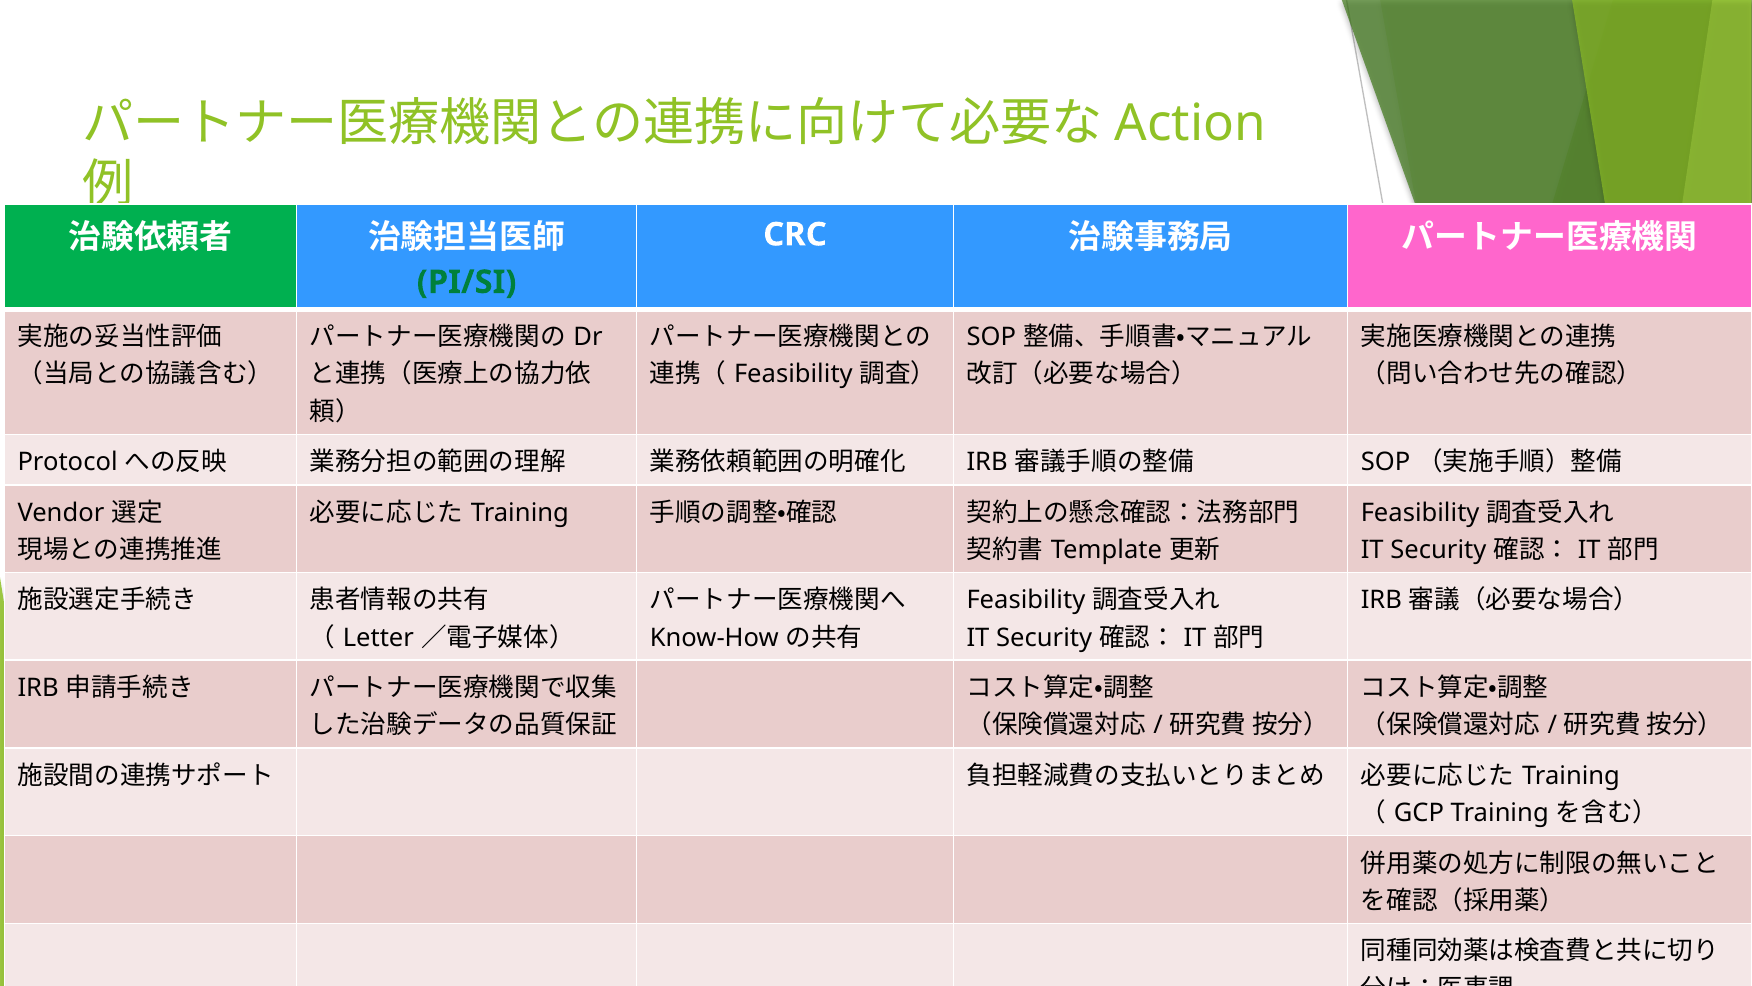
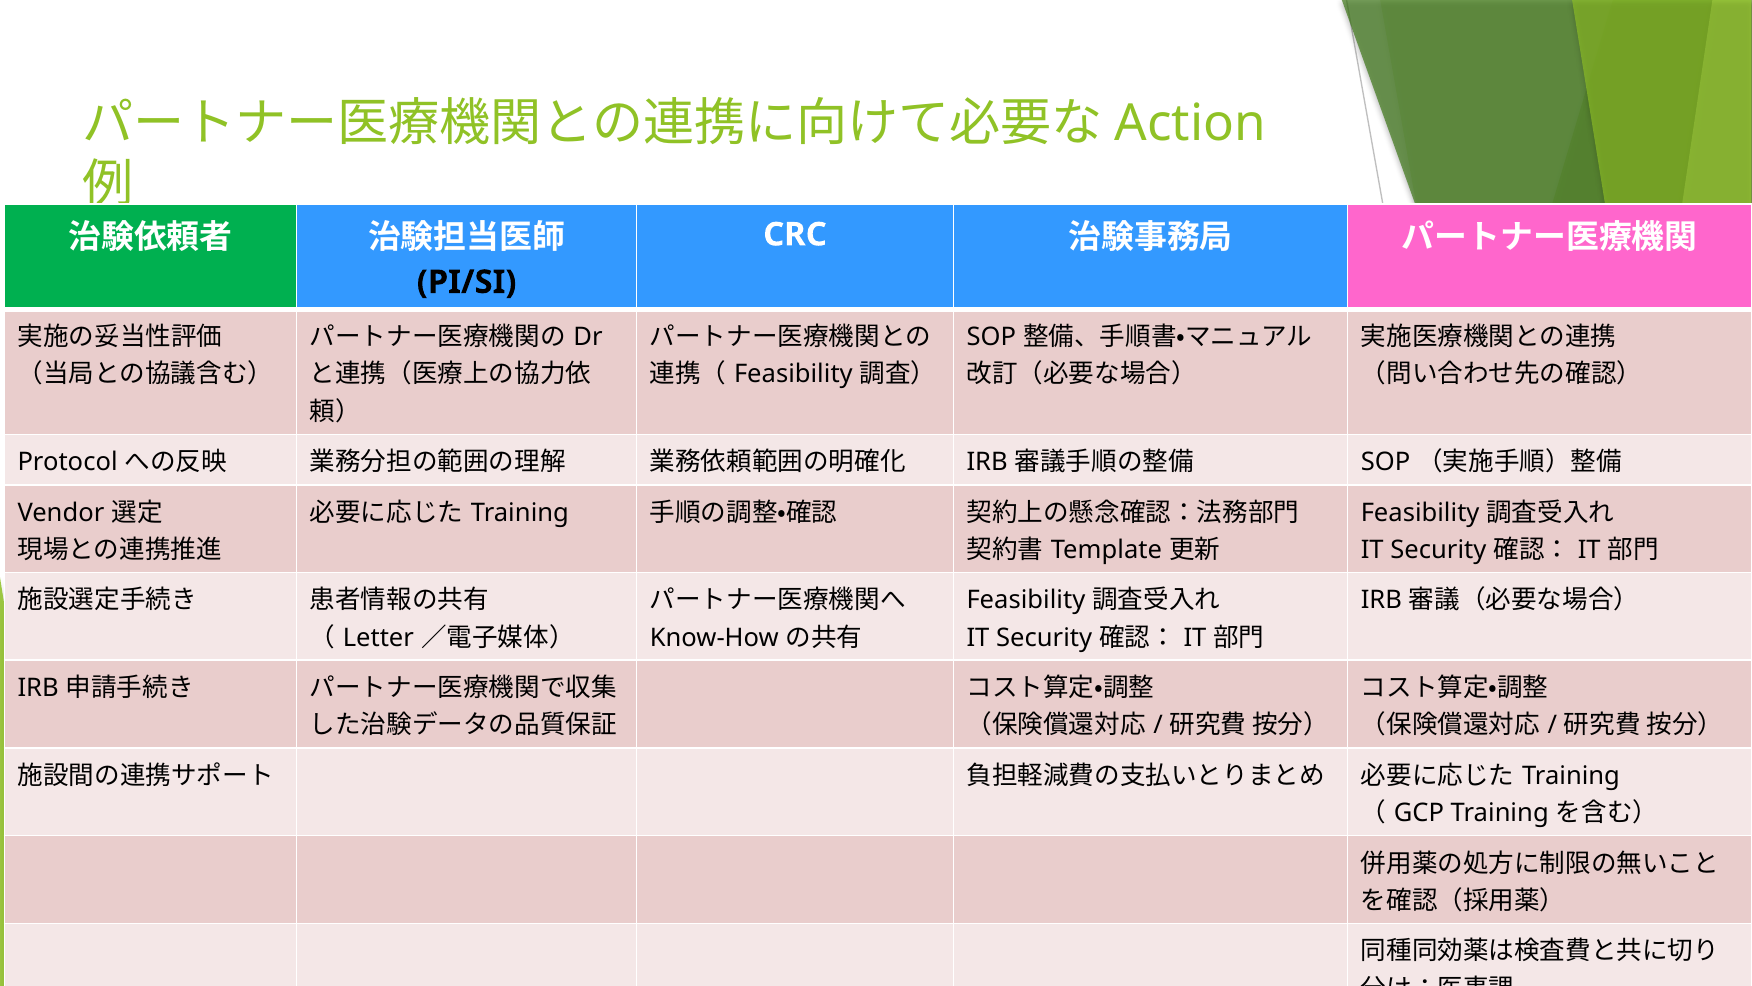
PI/SI colour: green -> black (467, 282)
